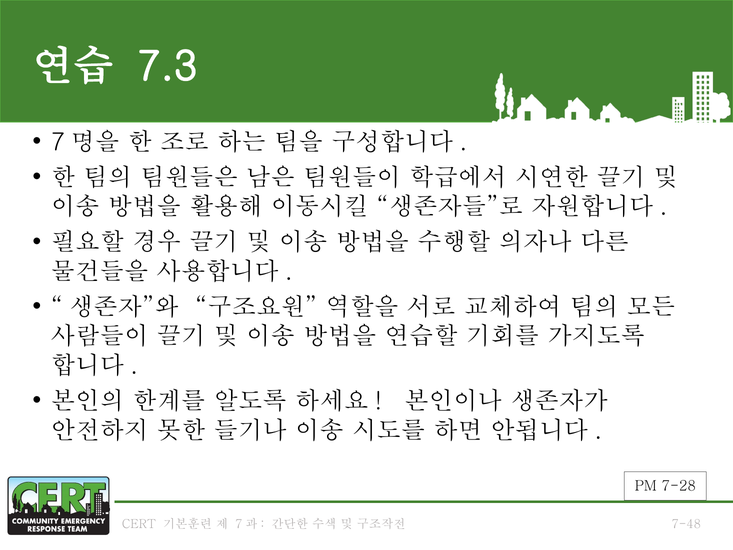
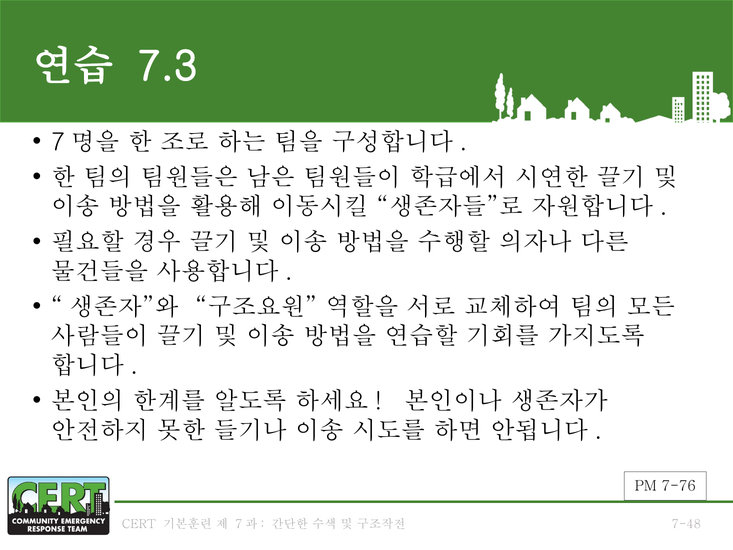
7-28: 7-28 -> 7-76 (679, 486)
